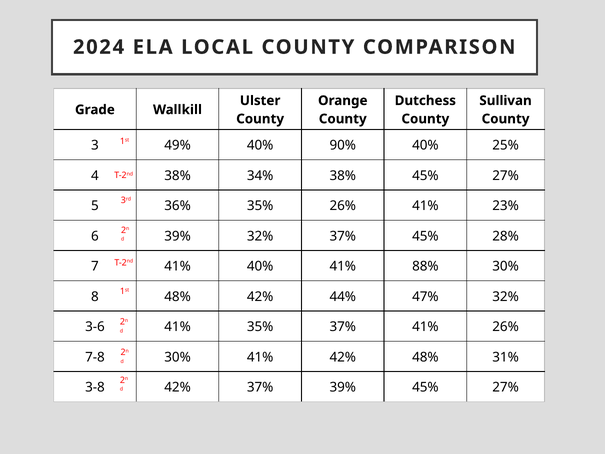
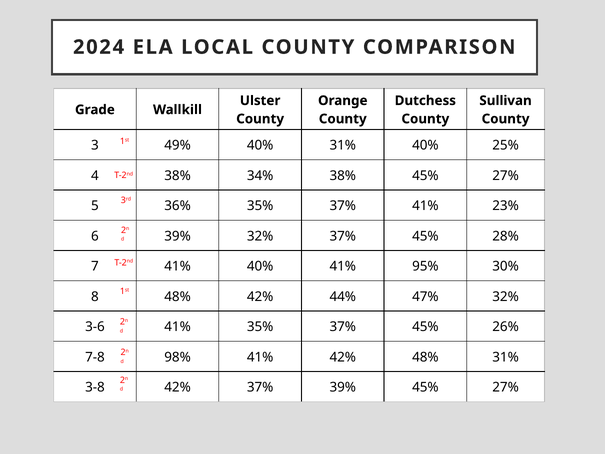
40% 90%: 90% -> 31% (343, 145)
36% 35% 26%: 26% -> 37% (343, 206)
88%: 88% -> 95% (425, 266)
35% 37% 41%: 41% -> 45% (425, 327)
7-8 30%: 30% -> 98% (178, 357)
